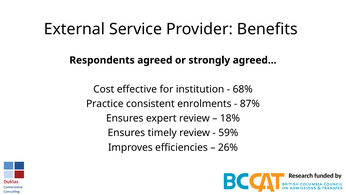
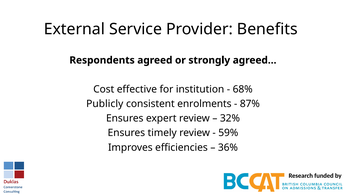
Practice: Practice -> Publicly (105, 104)
18%: 18% -> 32% (230, 118)
26%: 26% -> 36% (228, 147)
